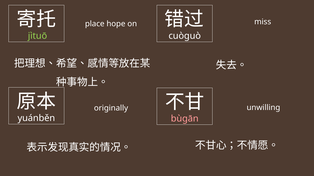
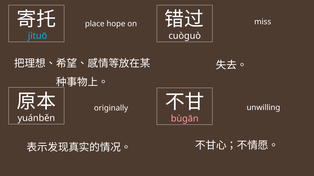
jìtuō colour: light green -> light blue (38, 36)
